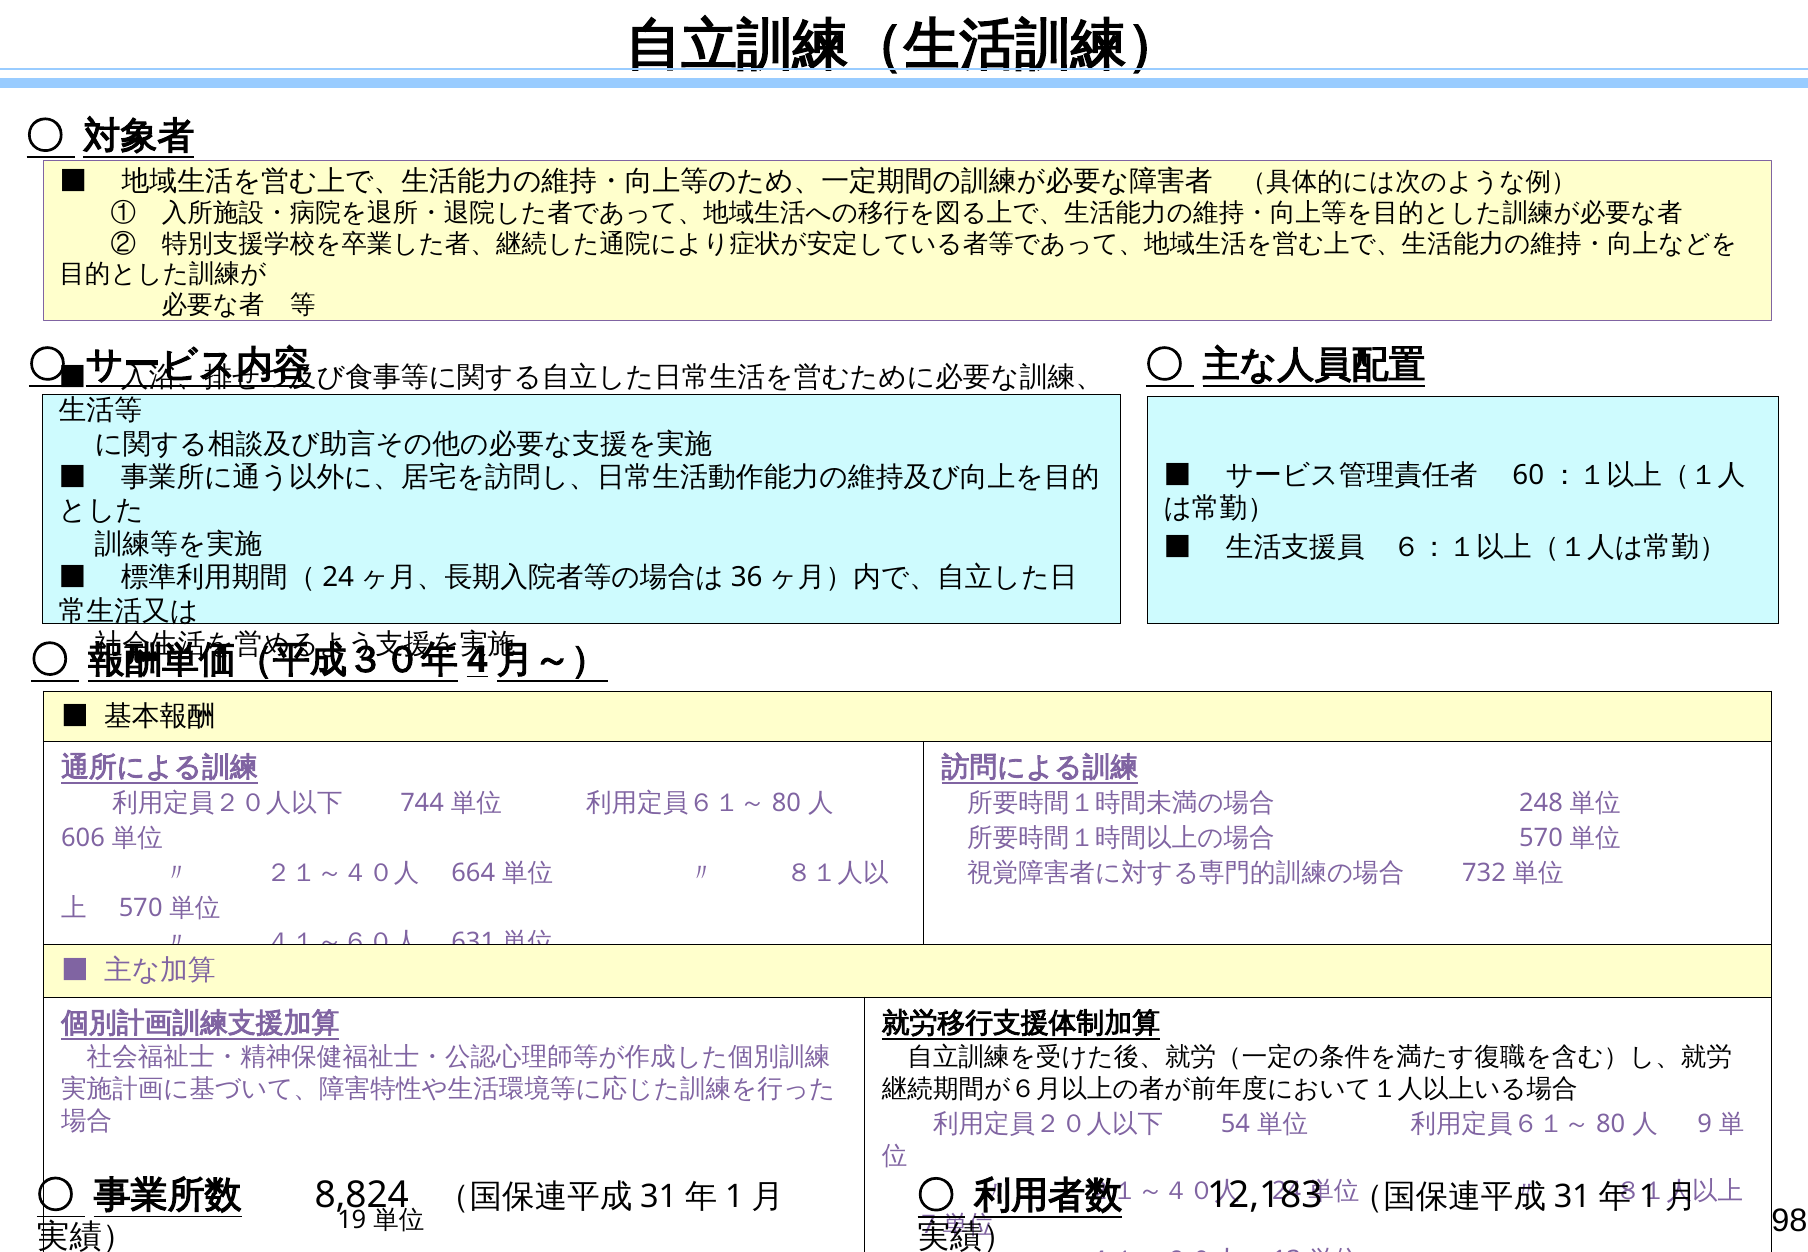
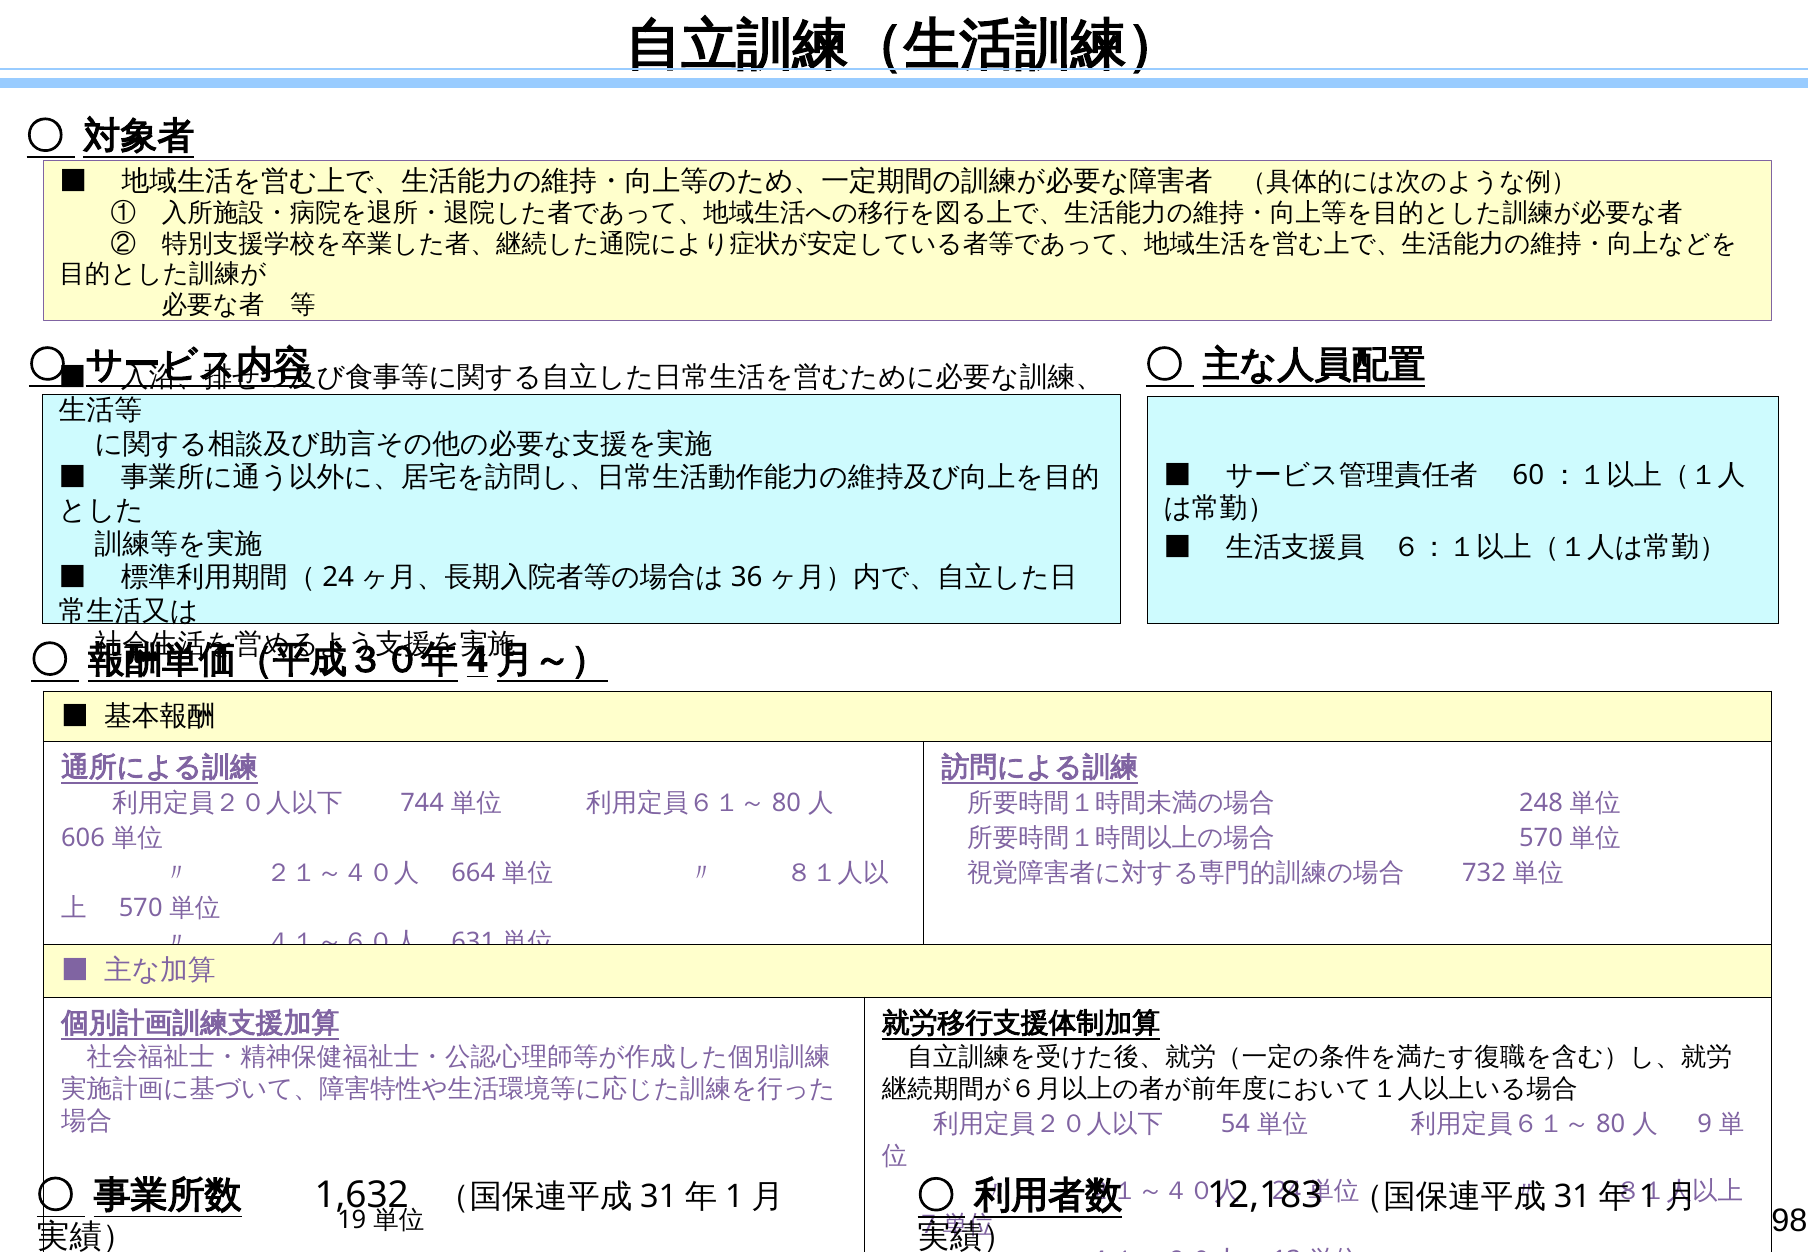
8,824: 8,824 -> 1,632 (362, 1195)
